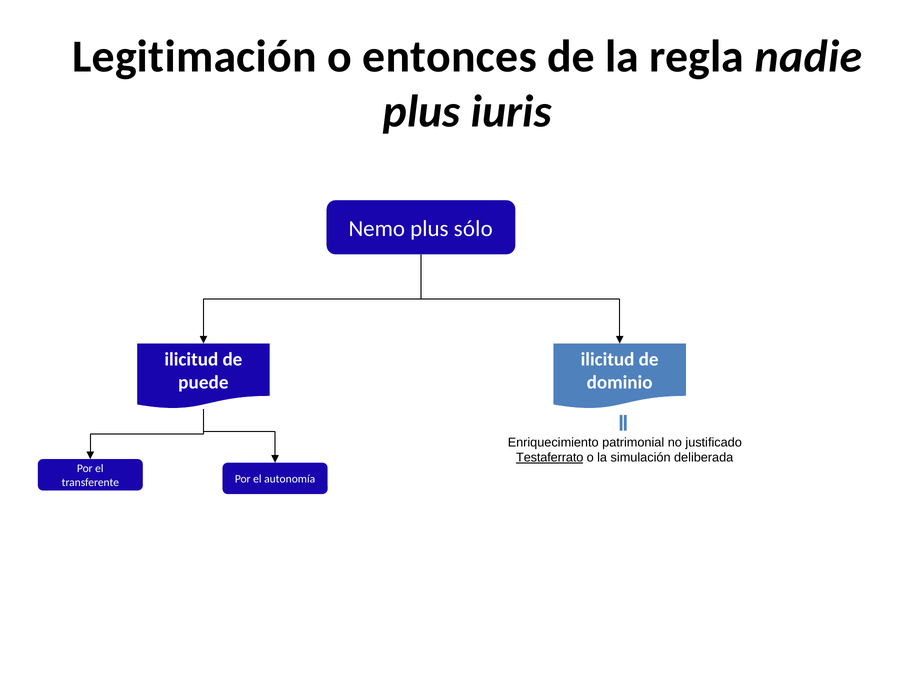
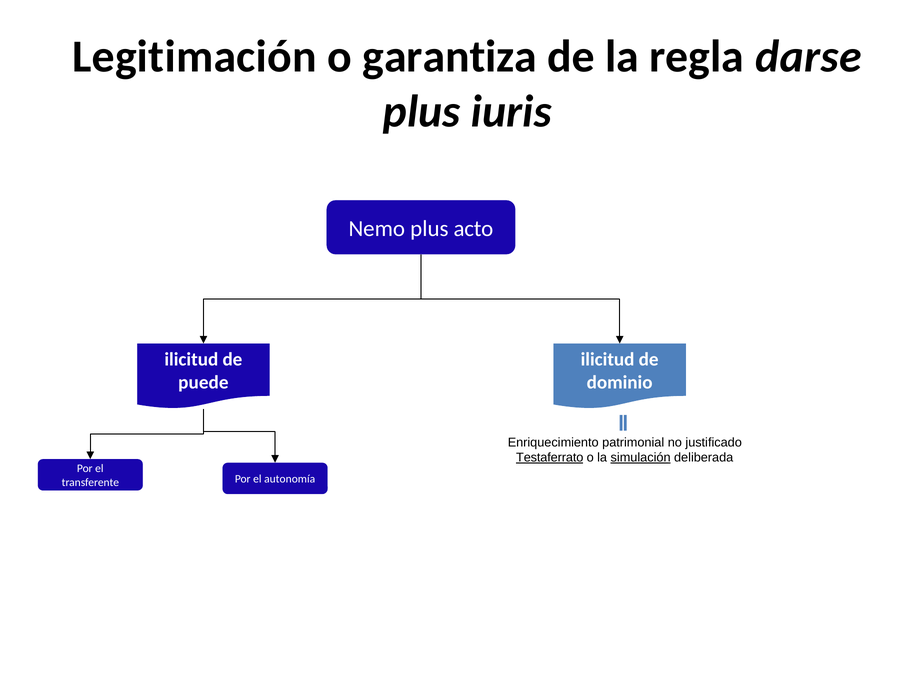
entonces: entonces -> garantiza (450, 57)
nadie: nadie -> darse (809, 57)
sólo: sólo -> acto (473, 229)
simulación underline: none -> present (641, 458)
